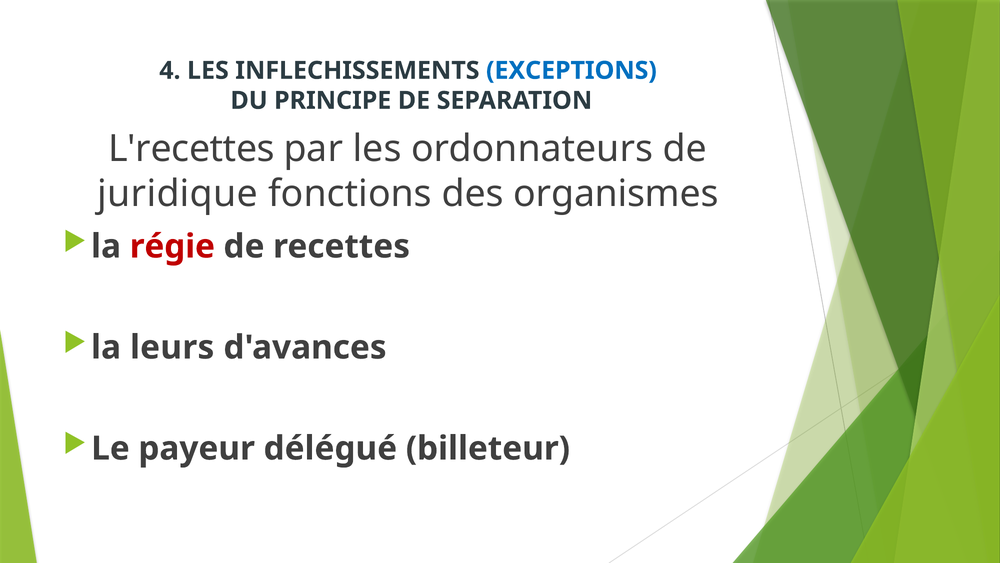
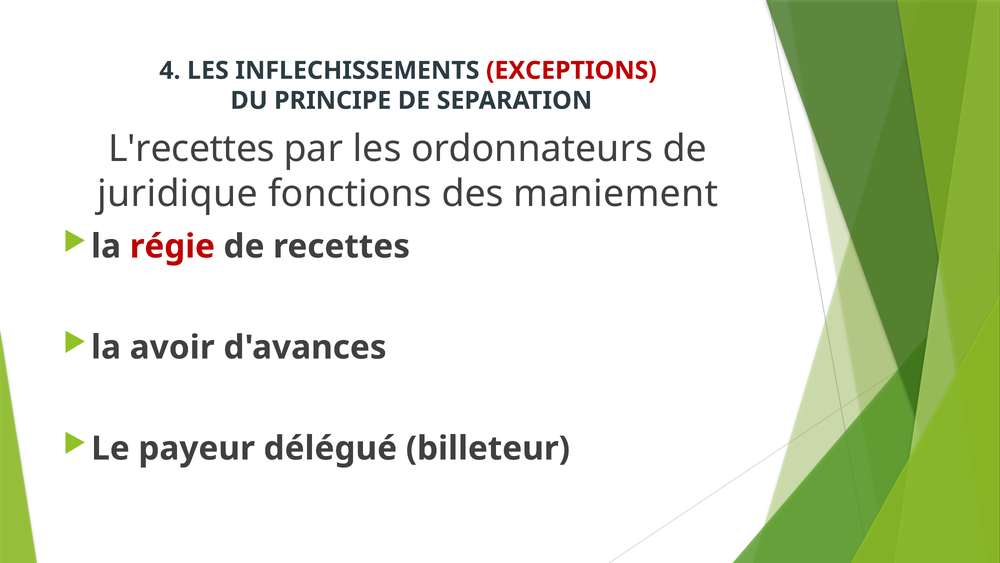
EXCEPTIONS colour: blue -> red (571, 70)
organismes: organismes -> maniement (616, 194)
leurs: leurs -> avoir (172, 347)
